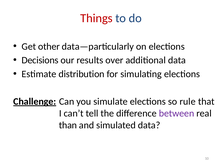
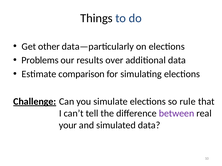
Things colour: red -> black (96, 18)
Decisions: Decisions -> Problems (40, 60)
distribution: distribution -> comparison (82, 74)
than: than -> your (68, 126)
